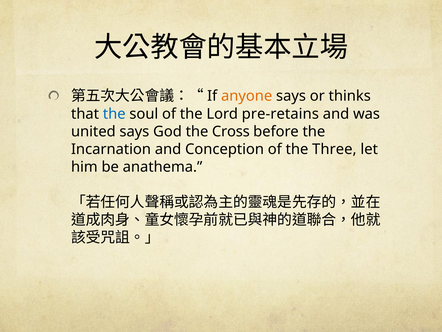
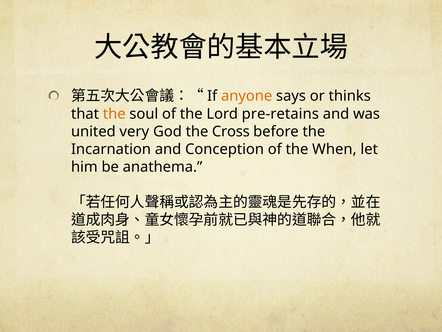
the colour: blue -> orange (114, 114)
united says: says -> very (134, 131)
Three: Three -> When (334, 149)
